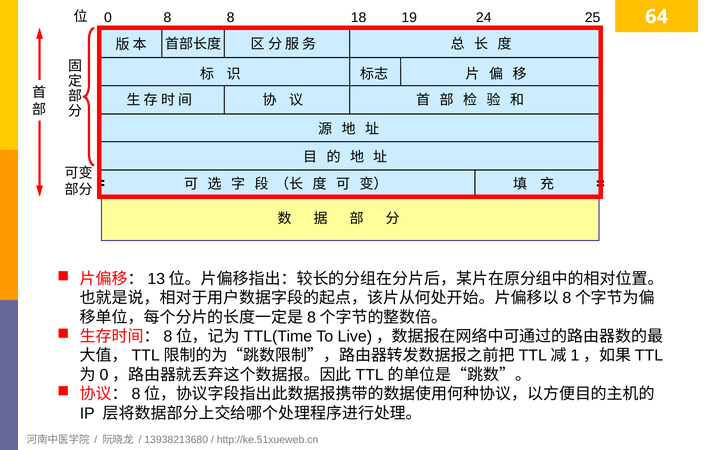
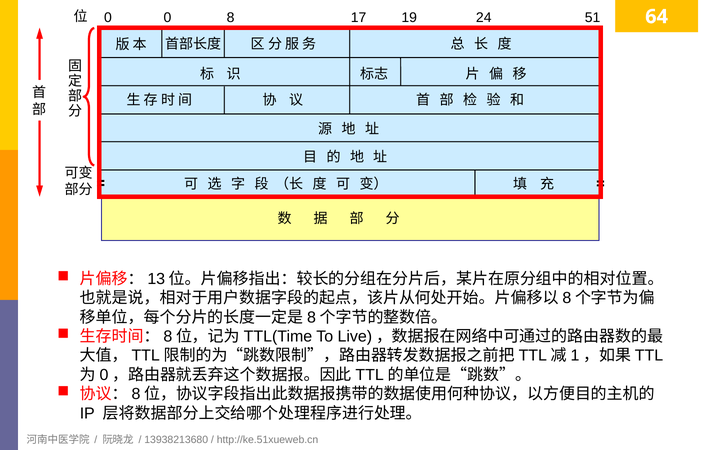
0 8: 8 -> 0 (167, 18)
18: 18 -> 17 (359, 18)
25: 25 -> 51 (593, 18)
